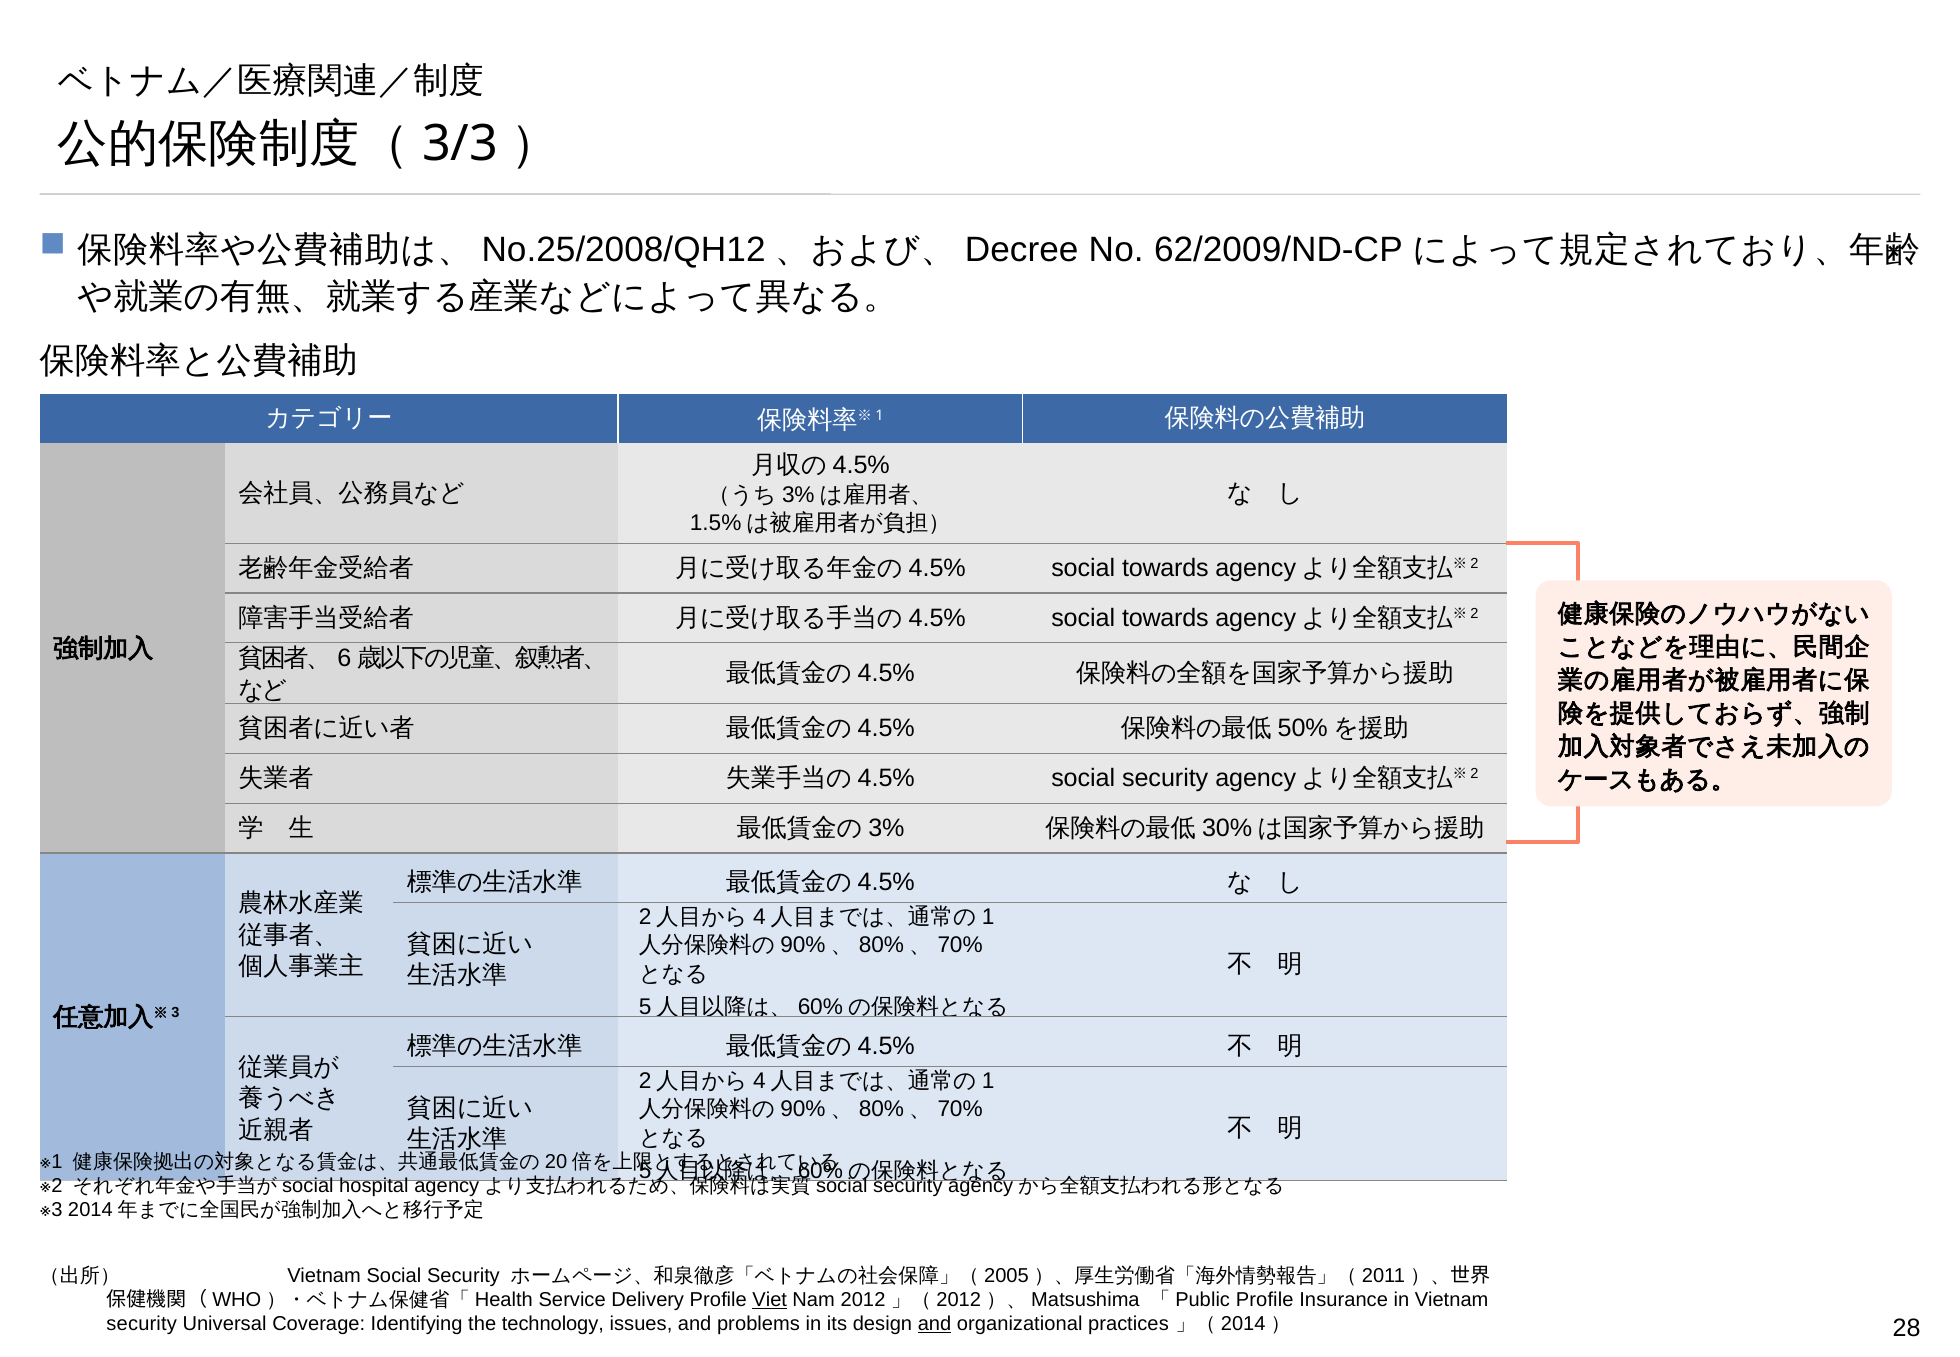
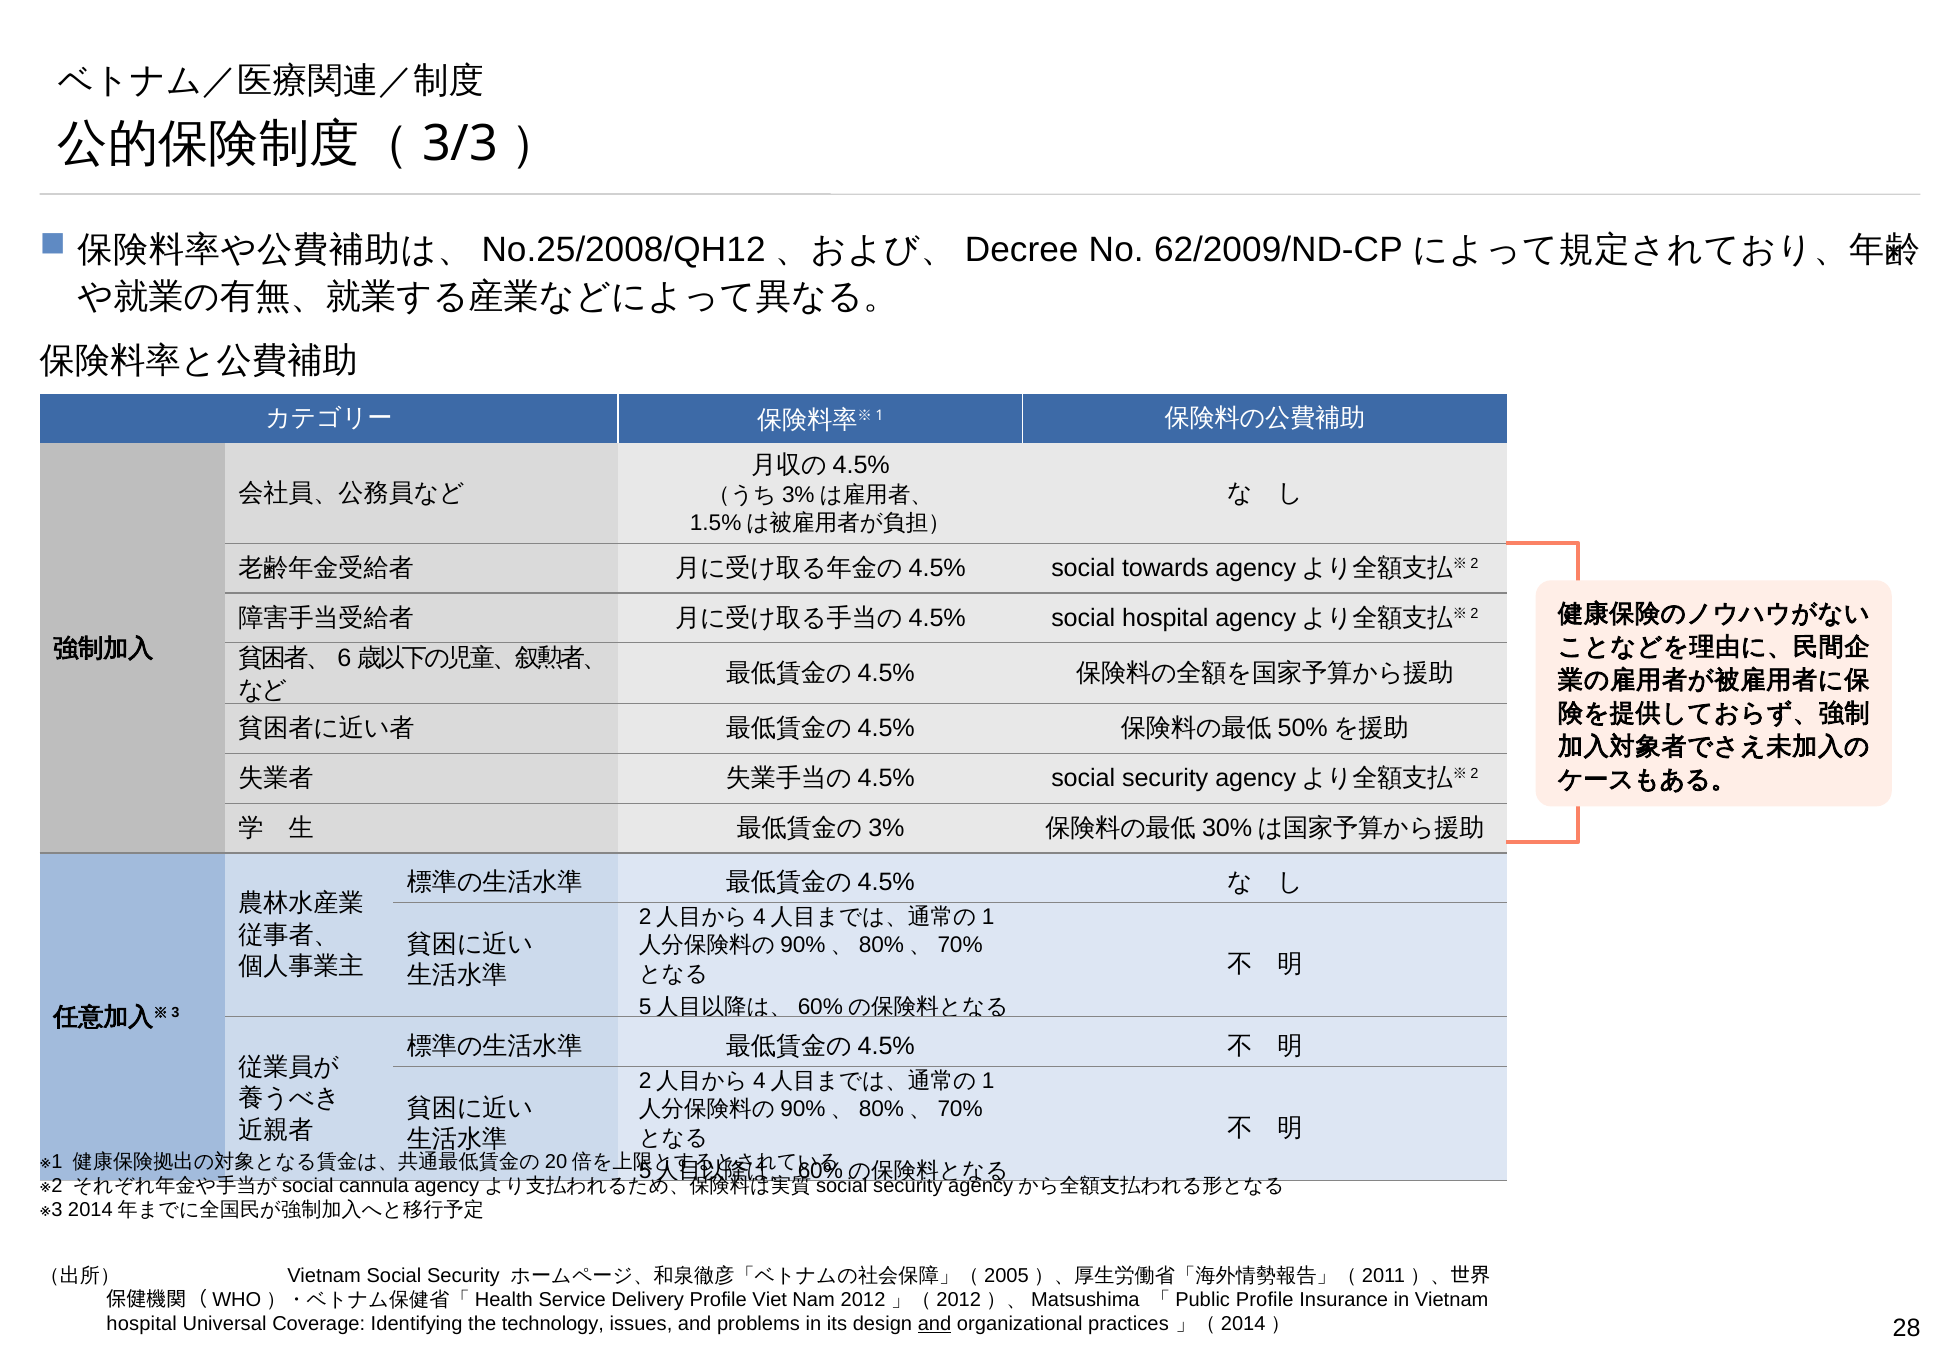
towards: towards -> hospital (1165, 618)
hospital: hospital -> cannula (374, 1186)
Viet underline: present -> none (770, 1300)
security: security -> hospital (142, 1324)
